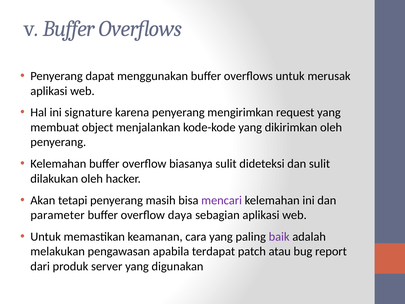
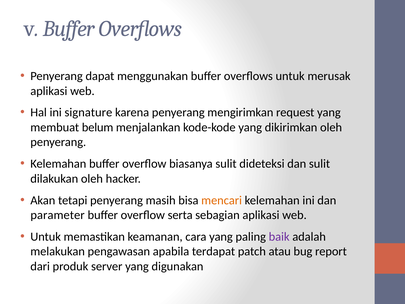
object: object -> belum (98, 127)
mencari colour: purple -> orange (222, 200)
daya: daya -> serta (180, 215)
